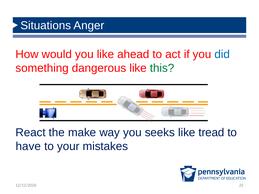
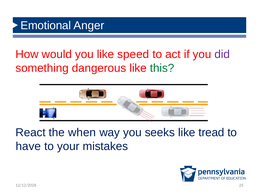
Situations: Situations -> Emotional (46, 26)
ahead: ahead -> speed (133, 54)
did colour: blue -> purple (222, 54)
make: make -> when (82, 133)
